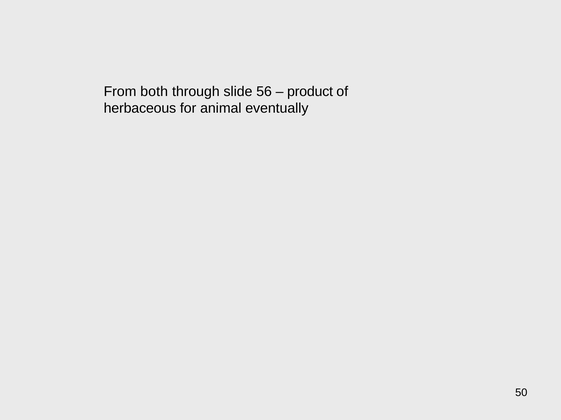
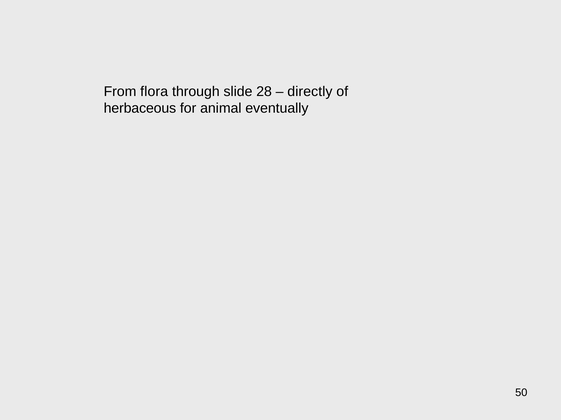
both: both -> flora (154, 92)
56: 56 -> 28 (264, 92)
product: product -> directly (310, 92)
